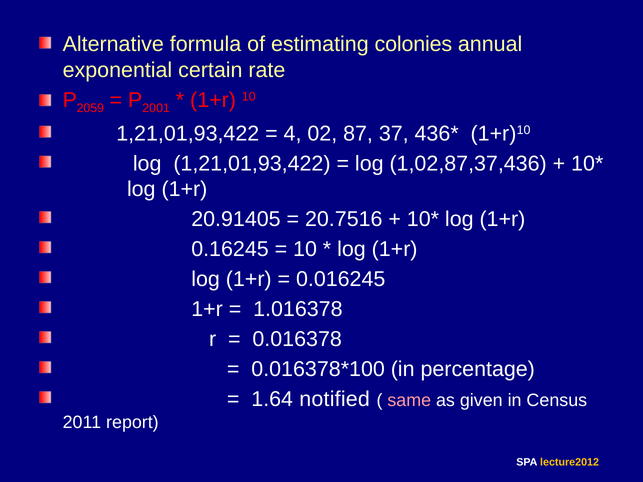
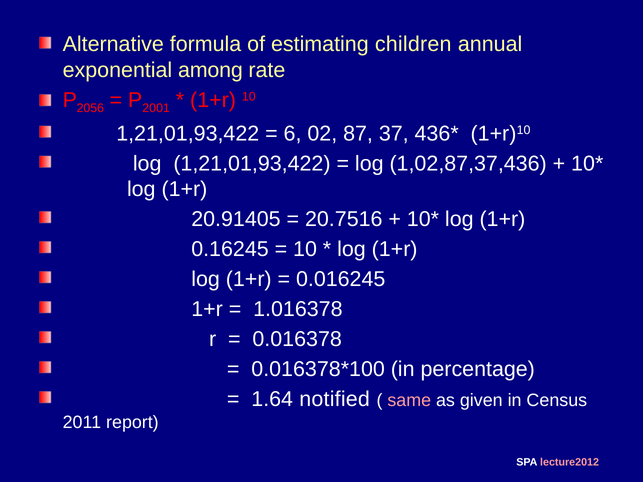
colonies: colonies -> children (413, 44)
certain: certain -> among (210, 70)
2059: 2059 -> 2056 (90, 108)
4: 4 -> 6 (293, 134)
lecture2012 colour: yellow -> pink (570, 463)
